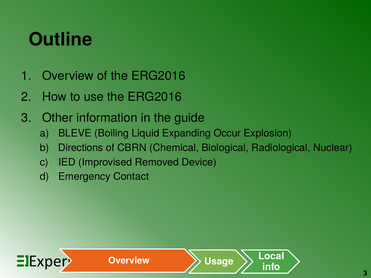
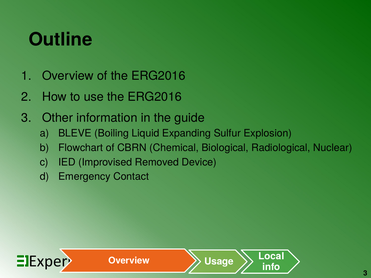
Occur: Occur -> Sulfur (227, 133)
Directions: Directions -> Flowchart (81, 148)
